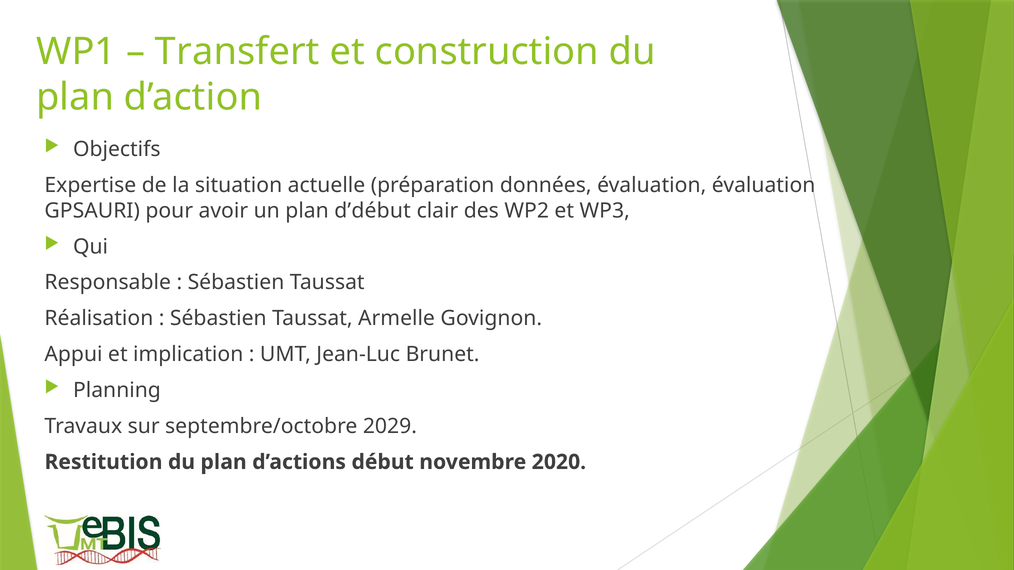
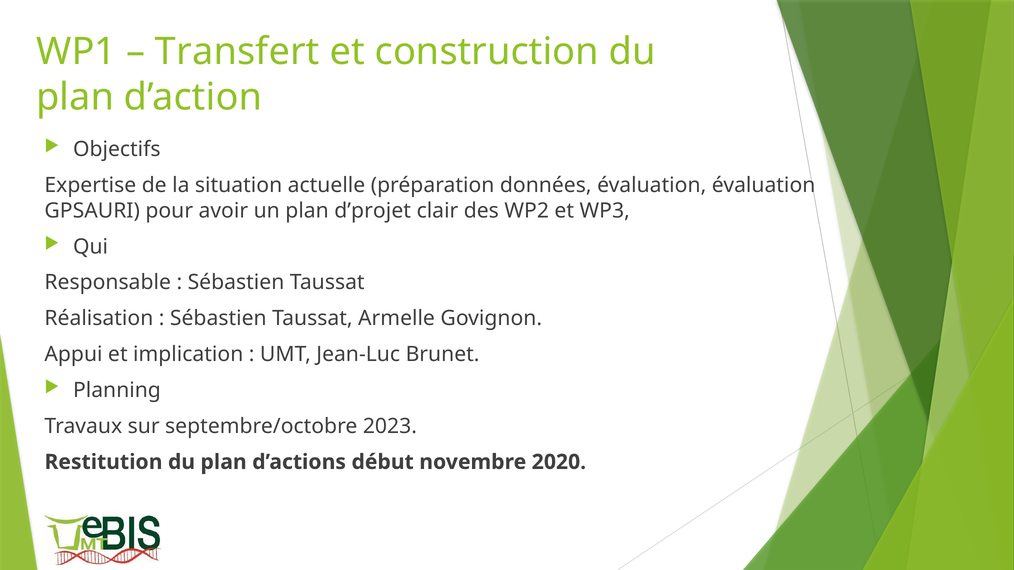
d’début: d’début -> d’projet (373, 211)
2029: 2029 -> 2023 (390, 426)
